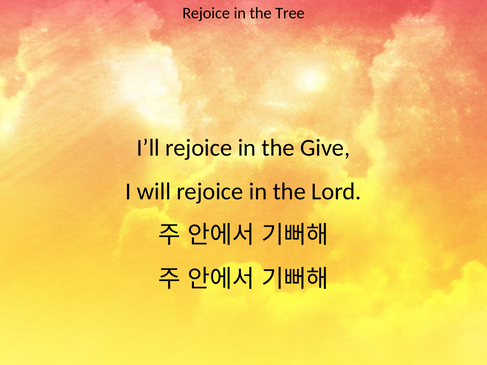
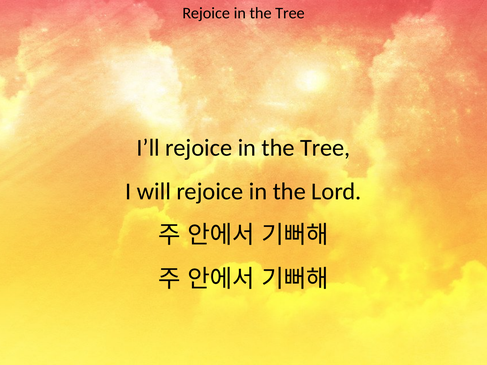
Give: Give -> Tree (325, 148)
